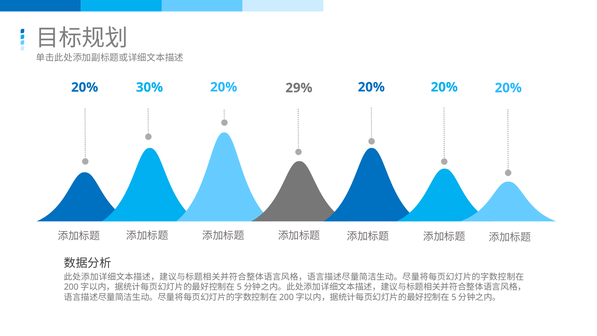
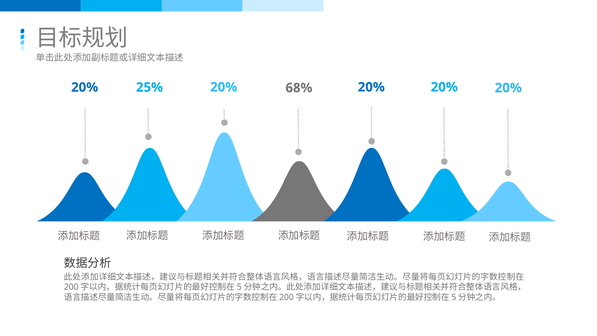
30%: 30% -> 25% (149, 87)
29%: 29% -> 68% (299, 88)
